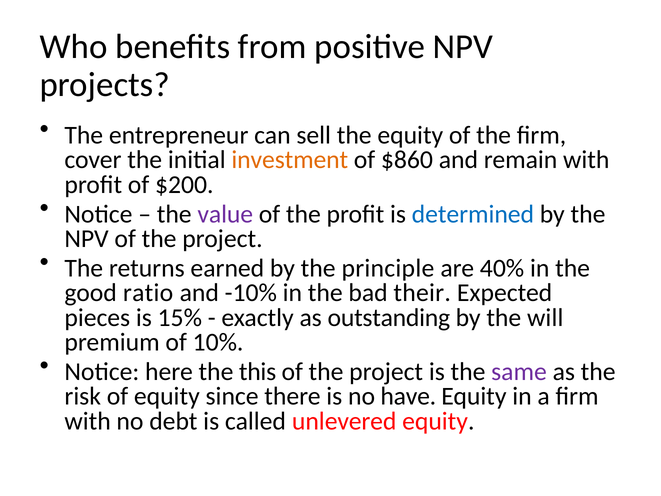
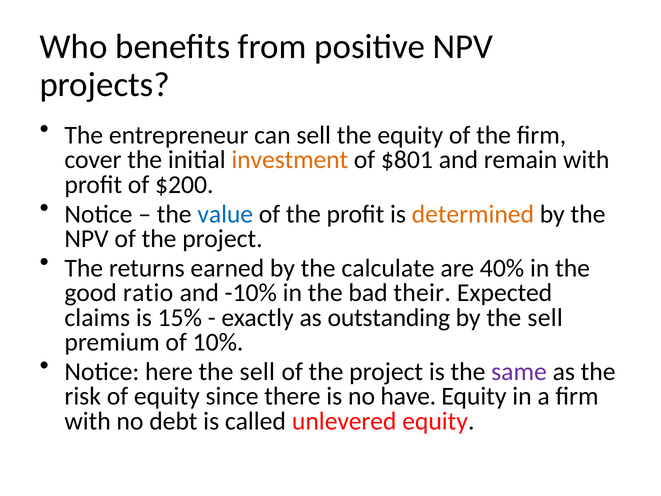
$860: $860 -> $801 (407, 160)
value colour: purple -> blue (225, 214)
determined colour: blue -> orange (473, 214)
principle: principle -> calculate (388, 268)
pieces: pieces -> claims (97, 317)
by the will: will -> sell (545, 317)
here the this: this -> sell (257, 372)
